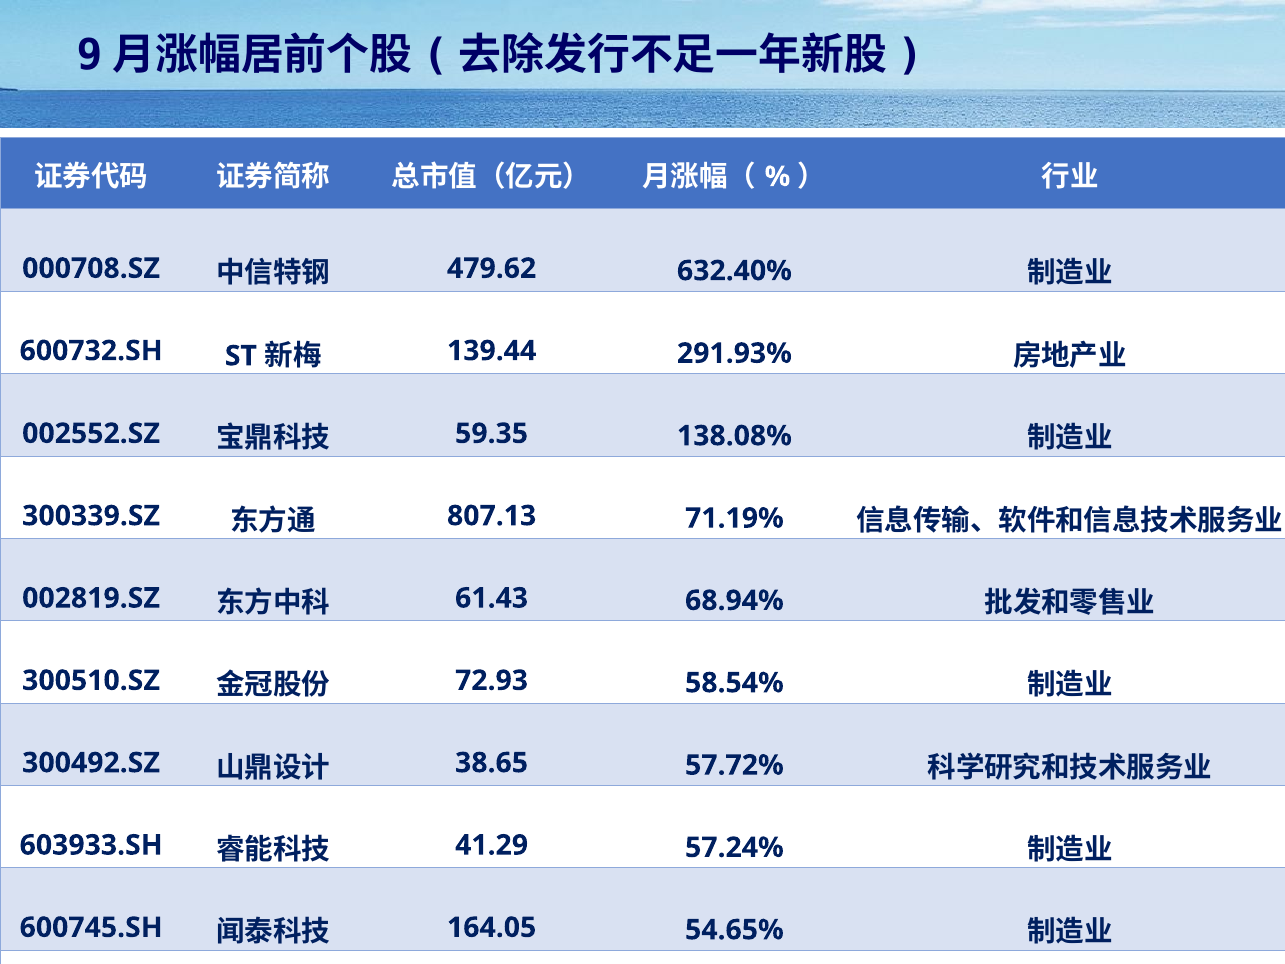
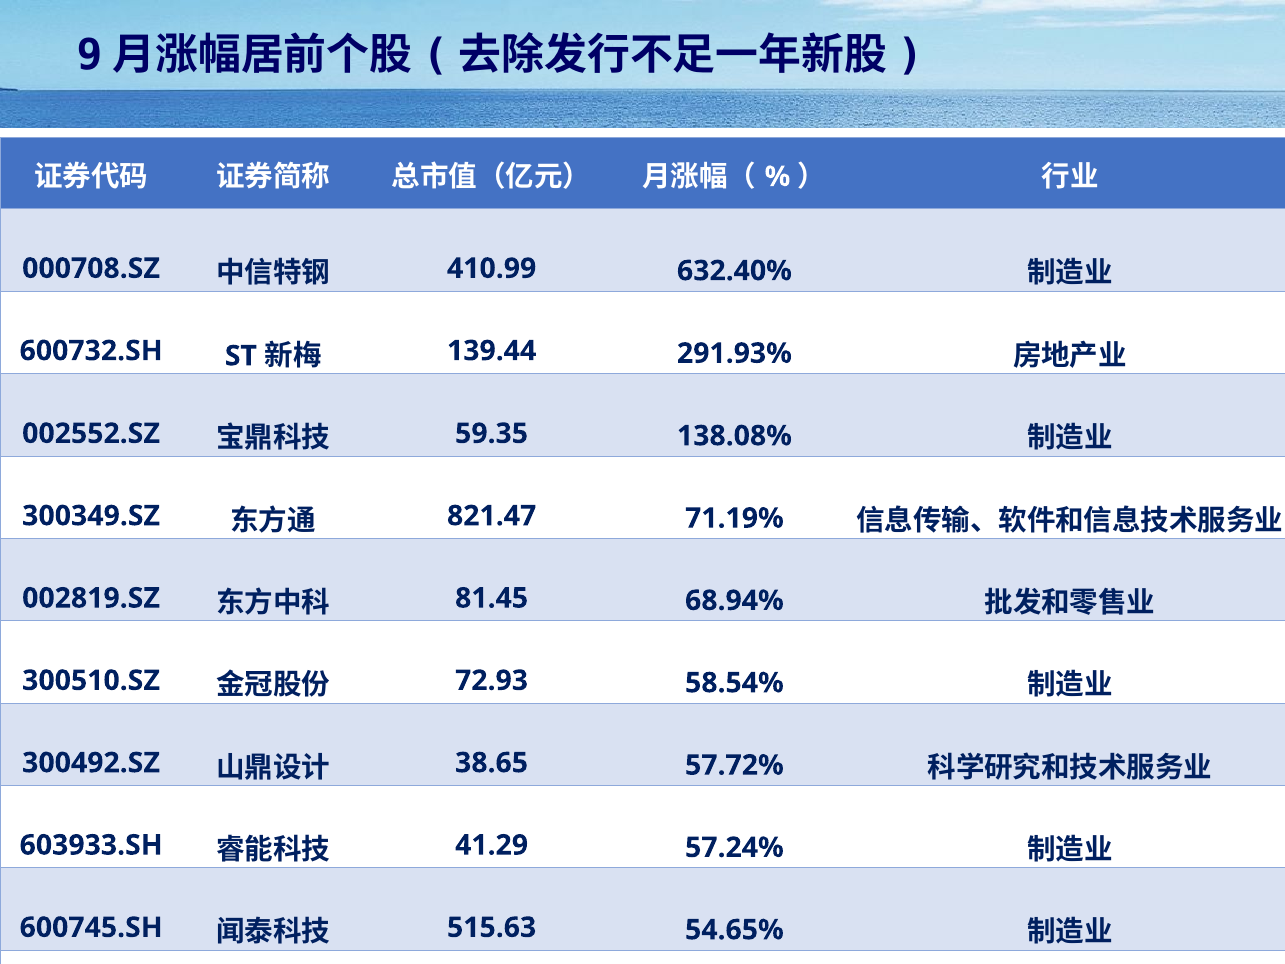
479.62: 479.62 -> 410.99 (492, 268)
300339.SZ: 300339.SZ -> 300349.SZ (91, 516)
807.13: 807.13 -> 821.47 (492, 516)
61.43: 61.43 -> 81.45 (492, 598)
164.05: 164.05 -> 515.63 (492, 927)
